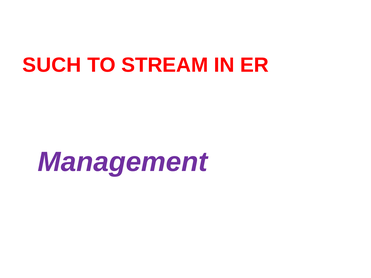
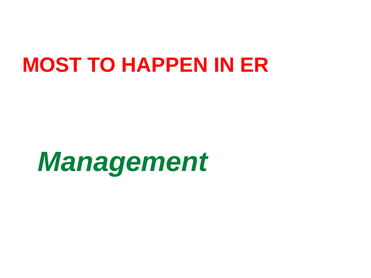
SUCH: SUCH -> MOST (52, 65)
STREAM: STREAM -> HAPPEN (165, 65)
Management colour: purple -> green (123, 162)
